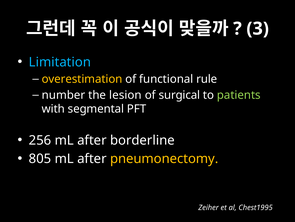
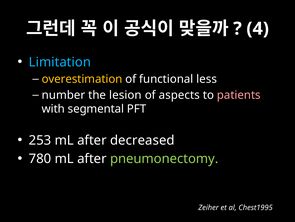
3: 3 -> 4 (258, 29)
rule: rule -> less (207, 79)
surgical: surgical -> aspects (179, 95)
patients colour: light green -> pink (239, 95)
256: 256 -> 253 (40, 140)
borderline: borderline -> decreased (142, 140)
805: 805 -> 780 (40, 158)
pneumonectomy colour: yellow -> light green (164, 158)
